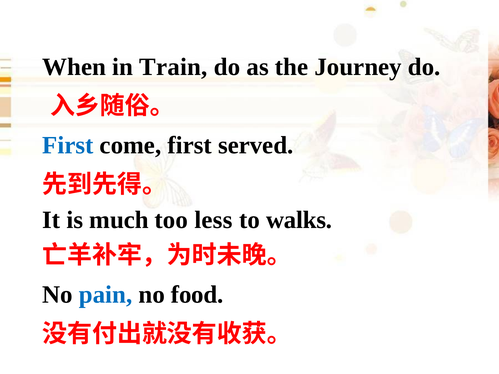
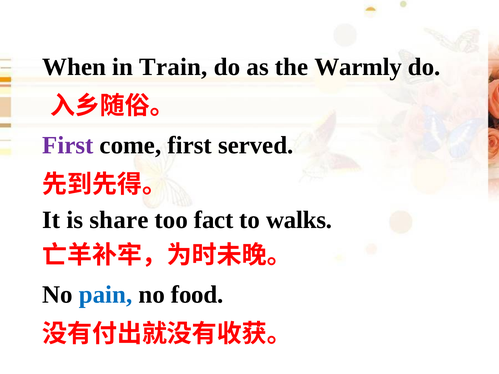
Journey: Journey -> Warmly (358, 67)
First colour: blue -> purple (68, 145)
much: much -> share (119, 220)
less: less -> fact (214, 220)
